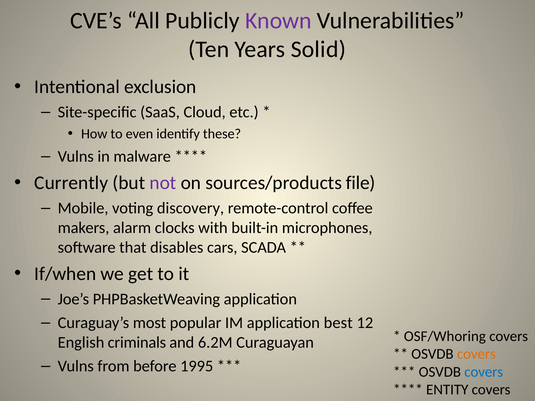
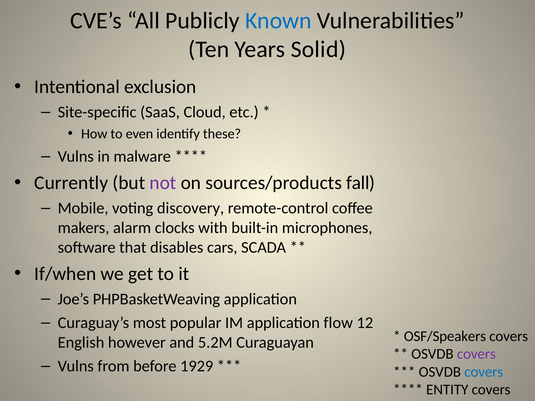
Known colour: purple -> blue (278, 21)
file: file -> fall (361, 183)
best: best -> flow (338, 323)
OSF/Whoring: OSF/Whoring -> OSF/Speakers (445, 336)
criminals: criminals -> however (137, 343)
6.2M: 6.2M -> 5.2M (215, 343)
covers colour: orange -> purple (476, 354)
1995: 1995 -> 1929 (197, 366)
